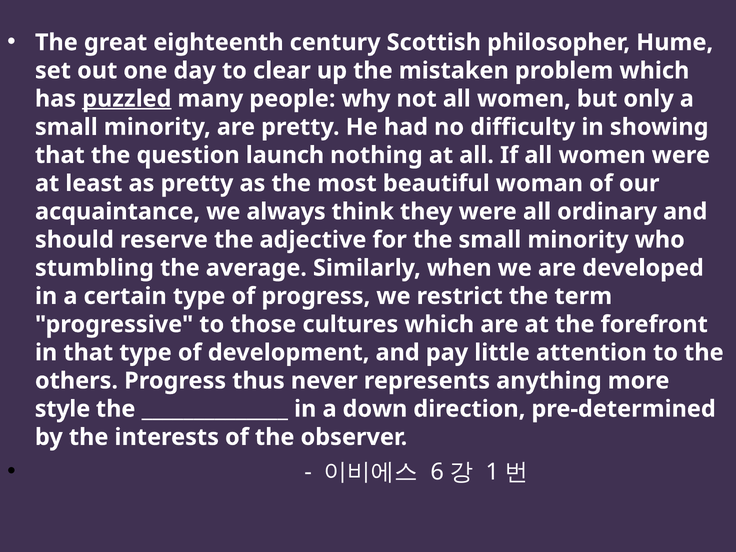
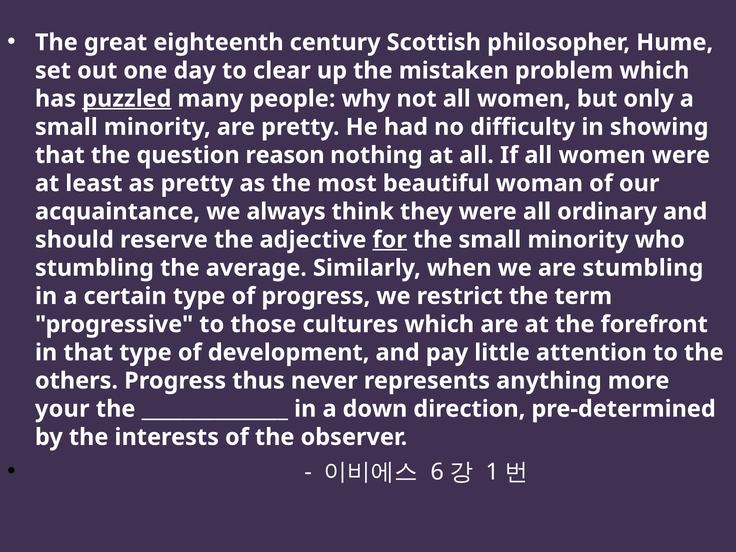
launch: launch -> reason (285, 155)
for underline: none -> present (390, 240)
are developed: developed -> stumbling (643, 268)
style: style -> your (62, 409)
